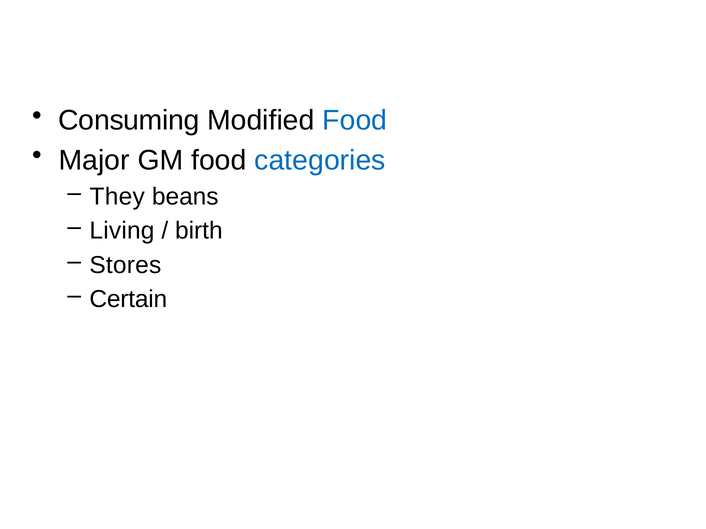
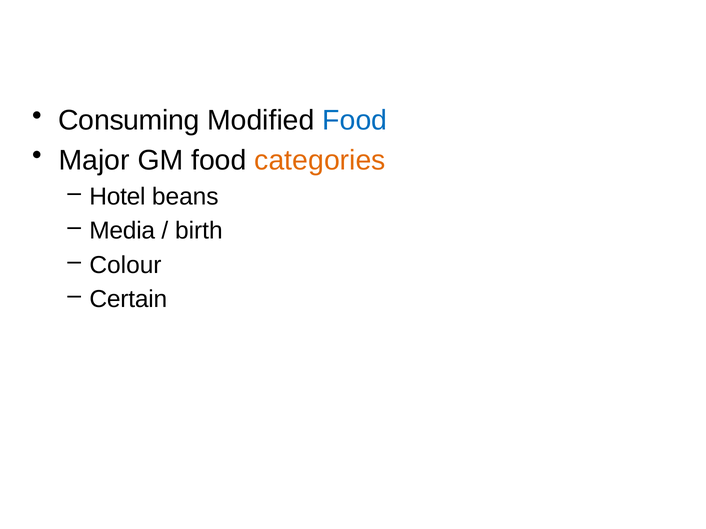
categories colour: blue -> orange (320, 160)
They: They -> Hotel (117, 197)
Living: Living -> Media (122, 231)
Stores: Stores -> Colour (125, 265)
